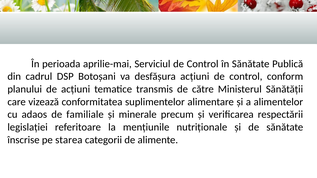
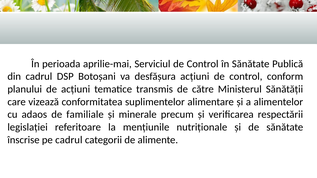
pe starea: starea -> cadrul (69, 140)
